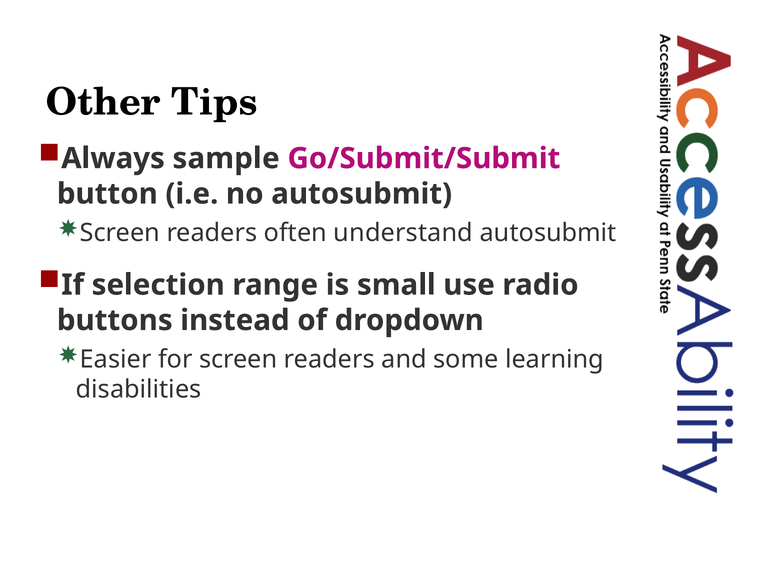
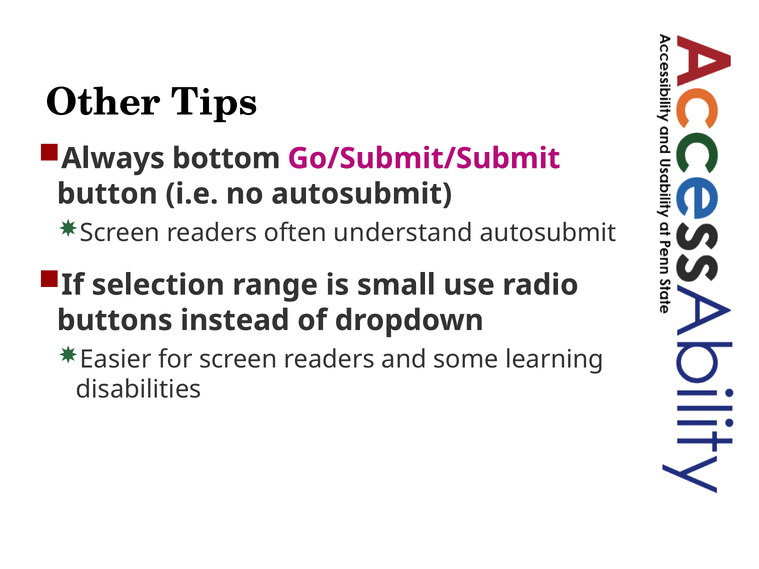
sample: sample -> bottom (226, 158)
